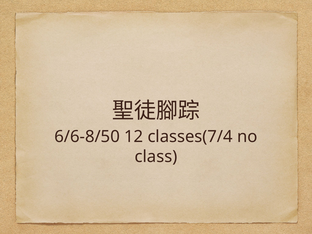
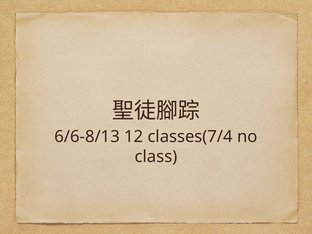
6/6-8/50: 6/6-8/50 -> 6/6-8/13 (87, 137)
